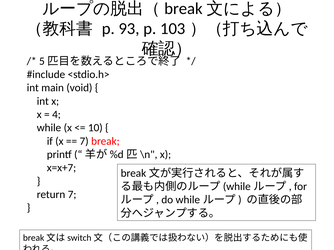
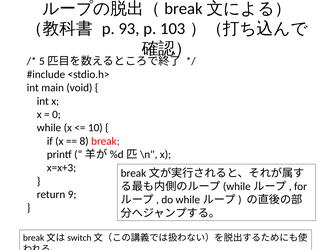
4: 4 -> 0 (56, 115)
7: 7 -> 8 (84, 141)
x=x+7: x=x+7 -> x=x+3 (62, 168)
return 7: 7 -> 9 (72, 195)
